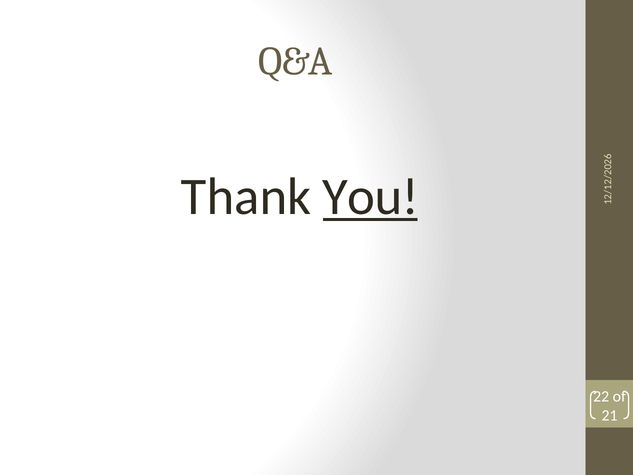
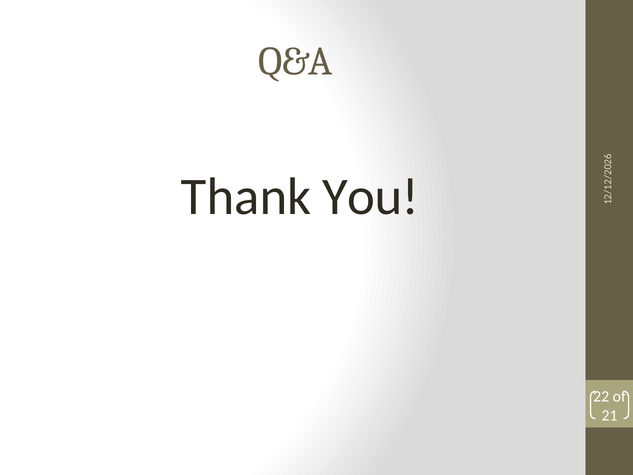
You underline: present -> none (371, 197)
